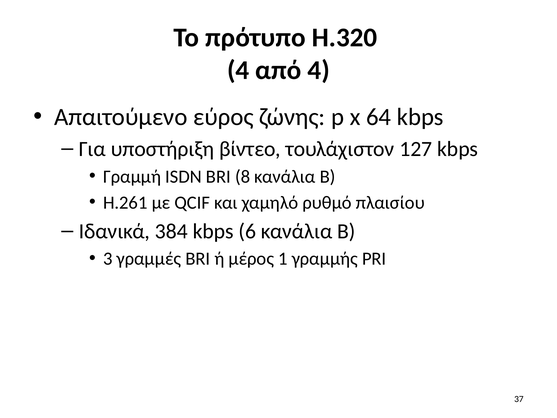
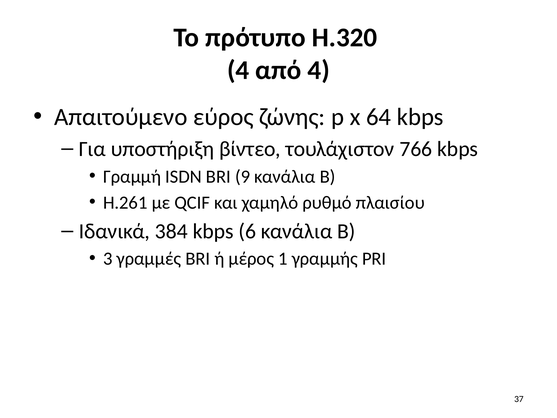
127: 127 -> 766 (416, 149)
8: 8 -> 9 (243, 176)
